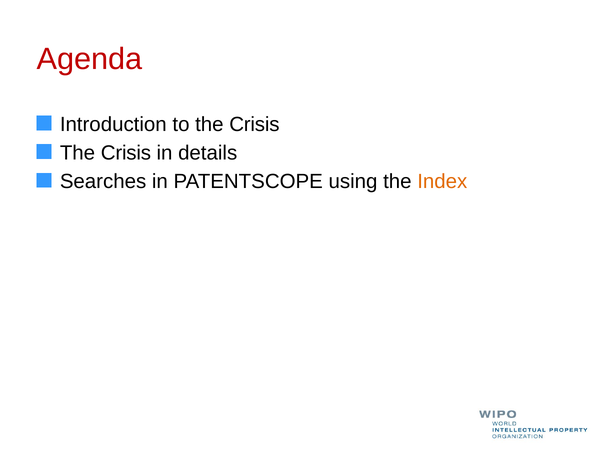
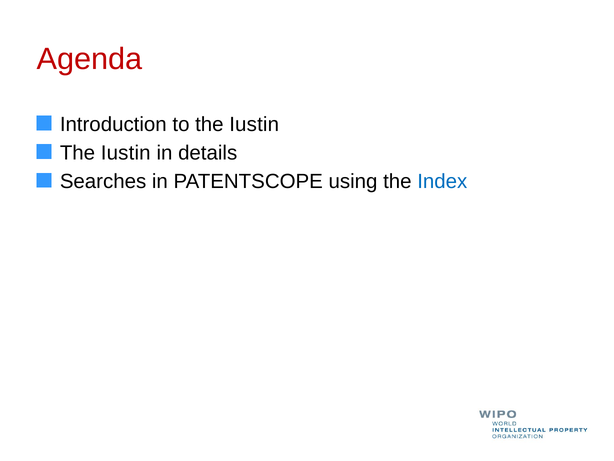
to the Crisis: Crisis -> Iustin (254, 124)
Crisis: Crisis -> Iustin (126, 153)
Index colour: orange -> blue (442, 182)
